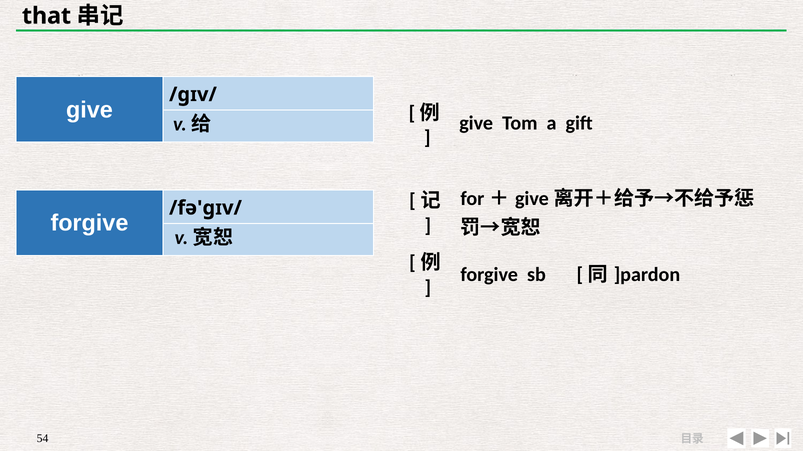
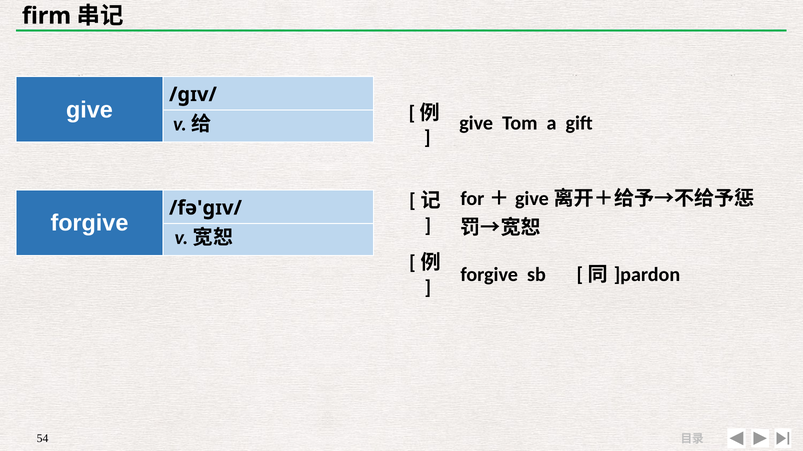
that: that -> firm (46, 16)
